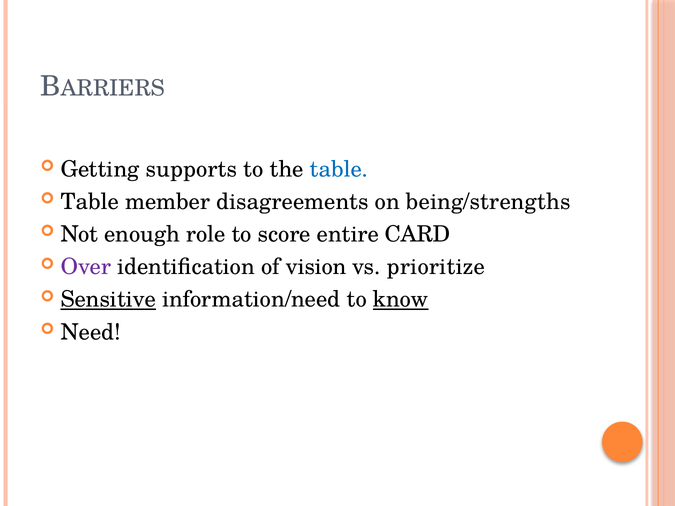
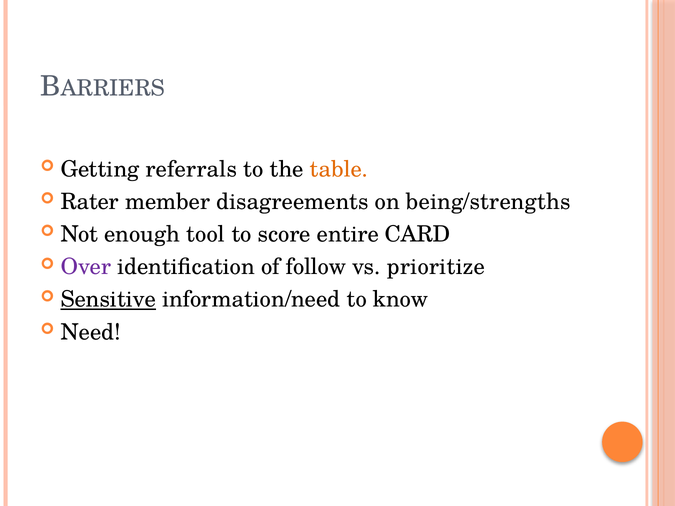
supports: supports -> referrals (191, 169)
table colour: blue -> orange (339, 169)
Table: Table -> Rater (90, 202)
role: role -> tool (206, 234)
vision: vision -> follow (316, 267)
know underline: present -> none (401, 300)
